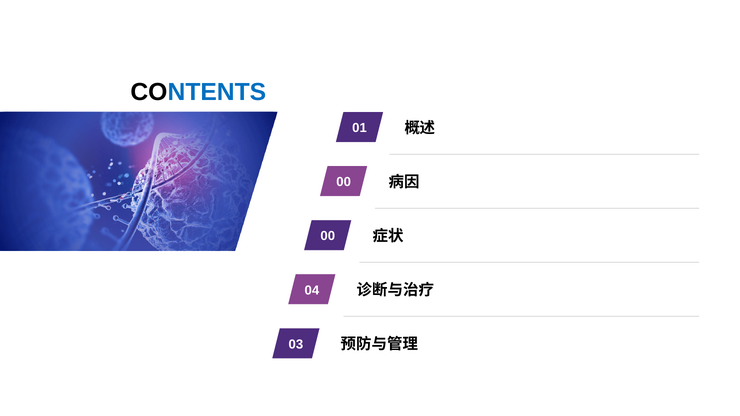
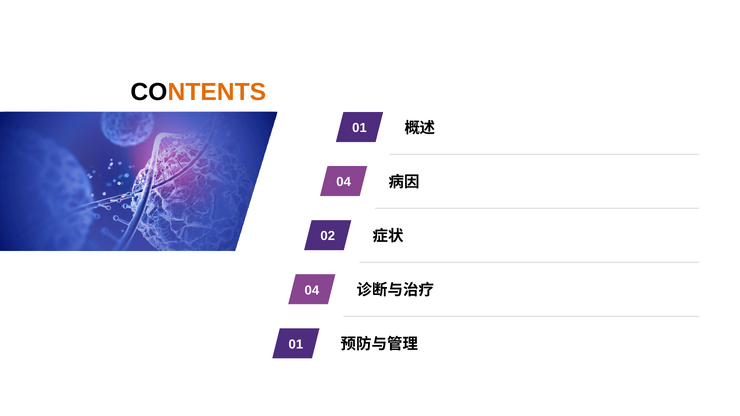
NTENTS colour: blue -> orange (217, 92)
0: 0 -> 4 (347, 182)
0: 0 -> 2 (331, 236)
3: 3 -> 1 (300, 344)
